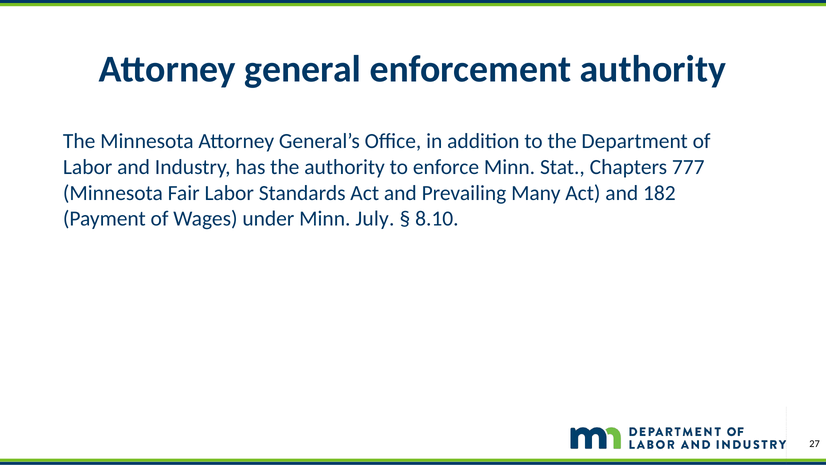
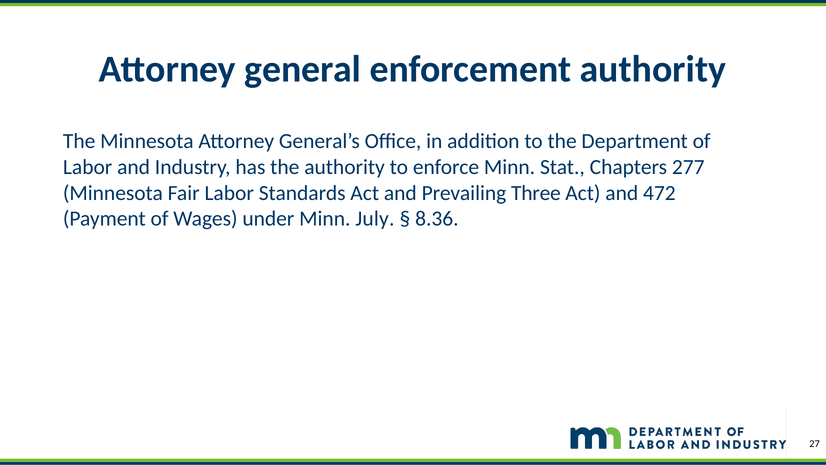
777: 777 -> 277 (688, 167)
Many: Many -> Three (536, 193)
182: 182 -> 472 (659, 193)
8.10: 8.10 -> 8.36 (437, 219)
